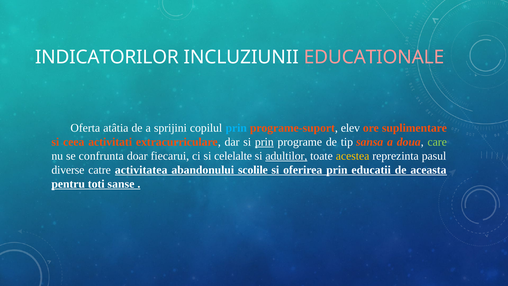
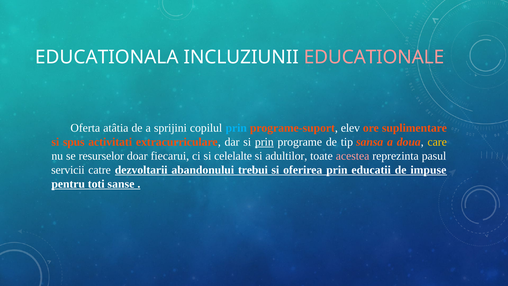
INDICATORILOR: INDICATORILOR -> EDUCATIONALA (107, 57)
ceea: ceea -> spus (74, 142)
care colour: light green -> yellow (437, 142)
confrunta: confrunta -> resurselor (101, 156)
adultilor underline: present -> none (286, 156)
acestea colour: yellow -> pink (353, 156)
diverse: diverse -> servicii (68, 170)
activitatea: activitatea -> dezvoltarii (141, 170)
scolile: scolile -> trebui (253, 170)
aceasta: aceasta -> impuse (428, 170)
